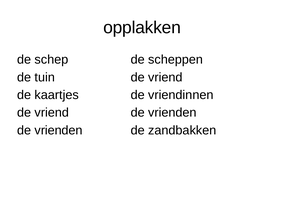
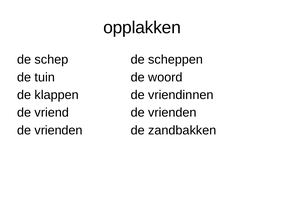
tuin de vriend: vriend -> woord (165, 77)
kaartjes: kaartjes -> klappen (57, 95)
